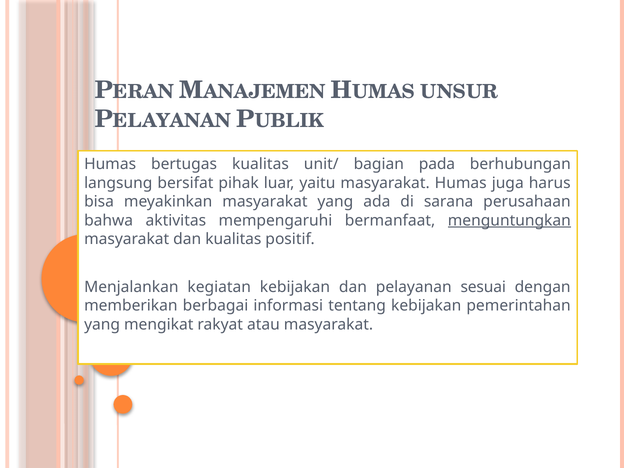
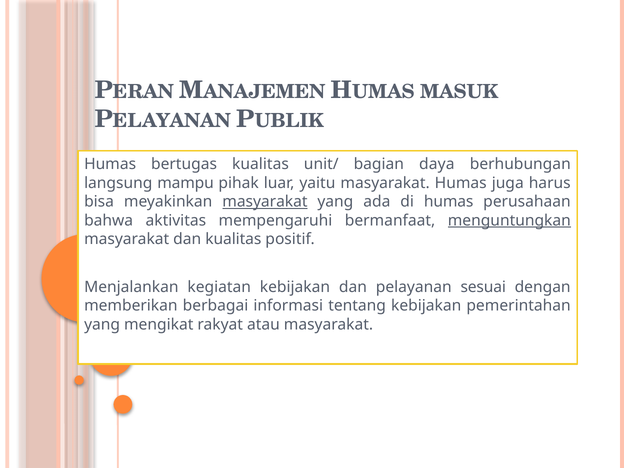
UNSUR: UNSUR -> MASUK (459, 92)
pada: pada -> daya (437, 164)
bersifat: bersifat -> mampu (186, 183)
masyarakat underline: none -> present (265, 202)
di sarana: sarana -> humas (449, 202)
